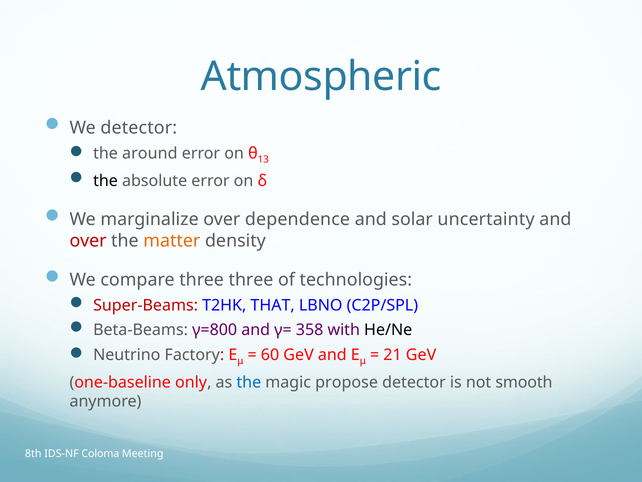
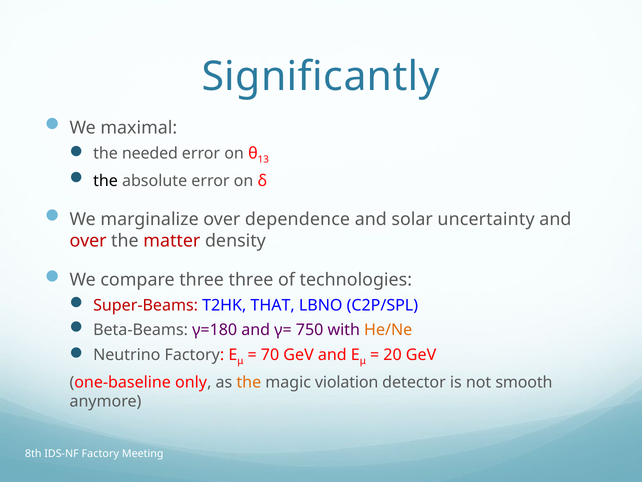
Atmospheric: Atmospheric -> Significantly (321, 76)
We detector: detector -> maximal (139, 128)
around: around -> needed (150, 153)
matter colour: orange -> red (172, 240)
γ=800: γ=800 -> γ=180 (215, 330)
358: 358 -> 750 (310, 330)
He/Ne colour: black -> orange (388, 330)
60: 60 -> 70 (270, 354)
21: 21 -> 20 (393, 354)
the colour: blue -> orange (249, 382)
propose: propose -> violation (347, 382)
IDS-NF Coloma: Coloma -> Factory (100, 453)
